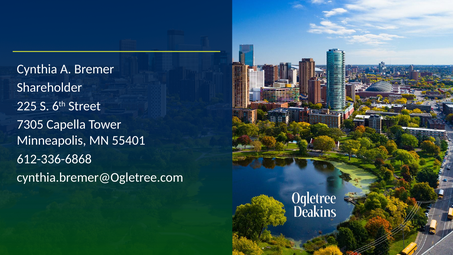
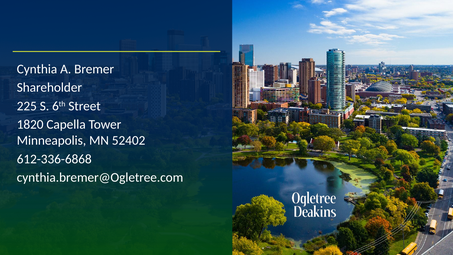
7305: 7305 -> 1820 (30, 125)
55401: 55401 -> 52402 (129, 140)
